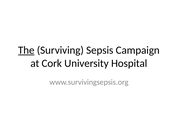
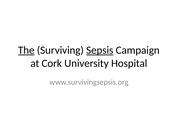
Sepsis underline: none -> present (100, 50)
